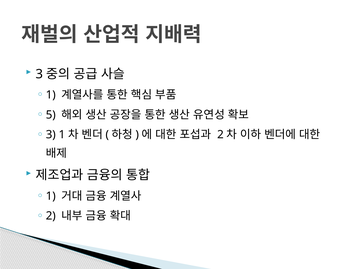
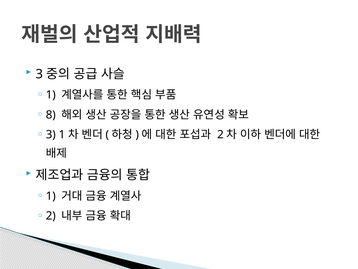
5: 5 -> 8 (51, 115)
